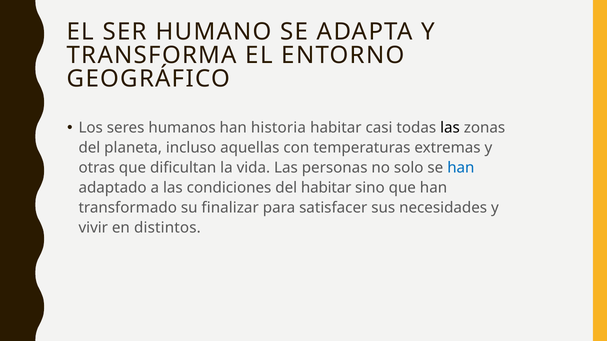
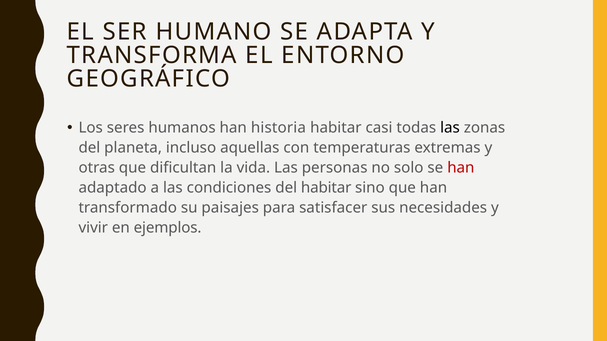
han colour: blue -> red (461, 168)
finalizar: finalizar -> paisajes (230, 208)
distintos: distintos -> ejemplos (168, 228)
